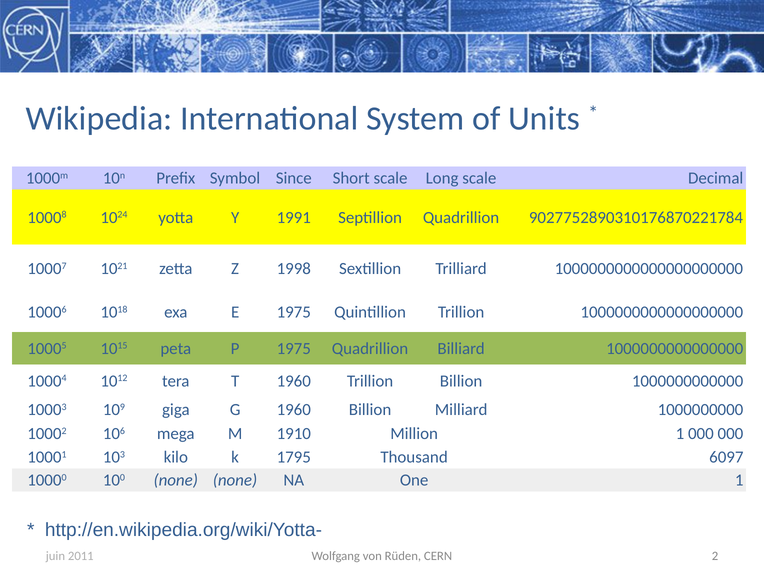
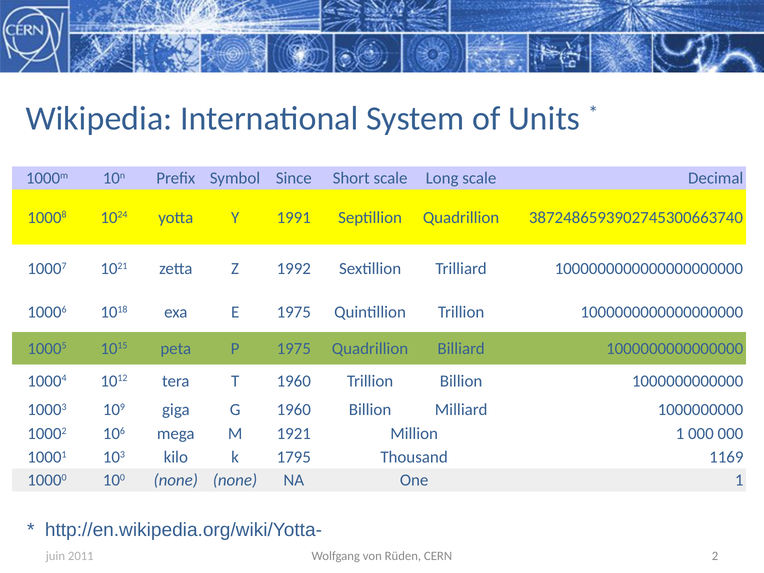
9027752890310176870221784: 9027752890310176870221784 -> 3872486593902745300663740 (636, 217)
1998: 1998 -> 1992 (294, 269)
1910: 1910 -> 1921 (294, 434)
6097: 6097 -> 1169 (726, 457)
